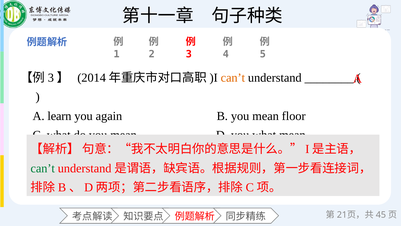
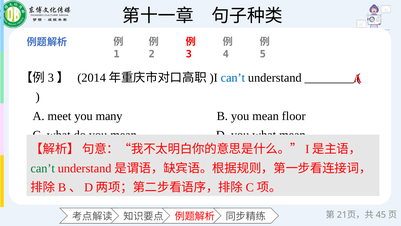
can’t colour: orange -> blue (233, 78)
learn: learn -> meet (59, 116)
again: again -> many (109, 116)
